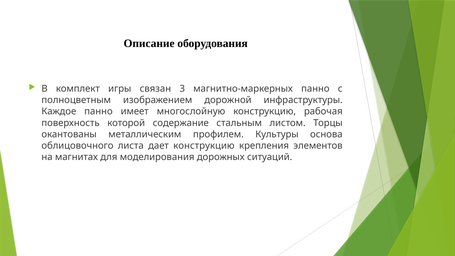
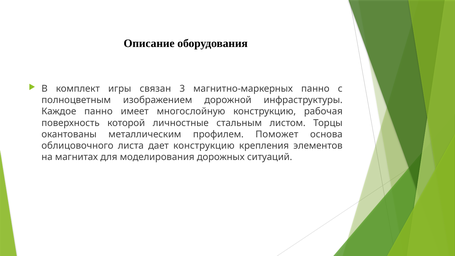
содержание: содержание -> личностные (181, 123)
Культуры: Культуры -> Поможет (277, 134)
